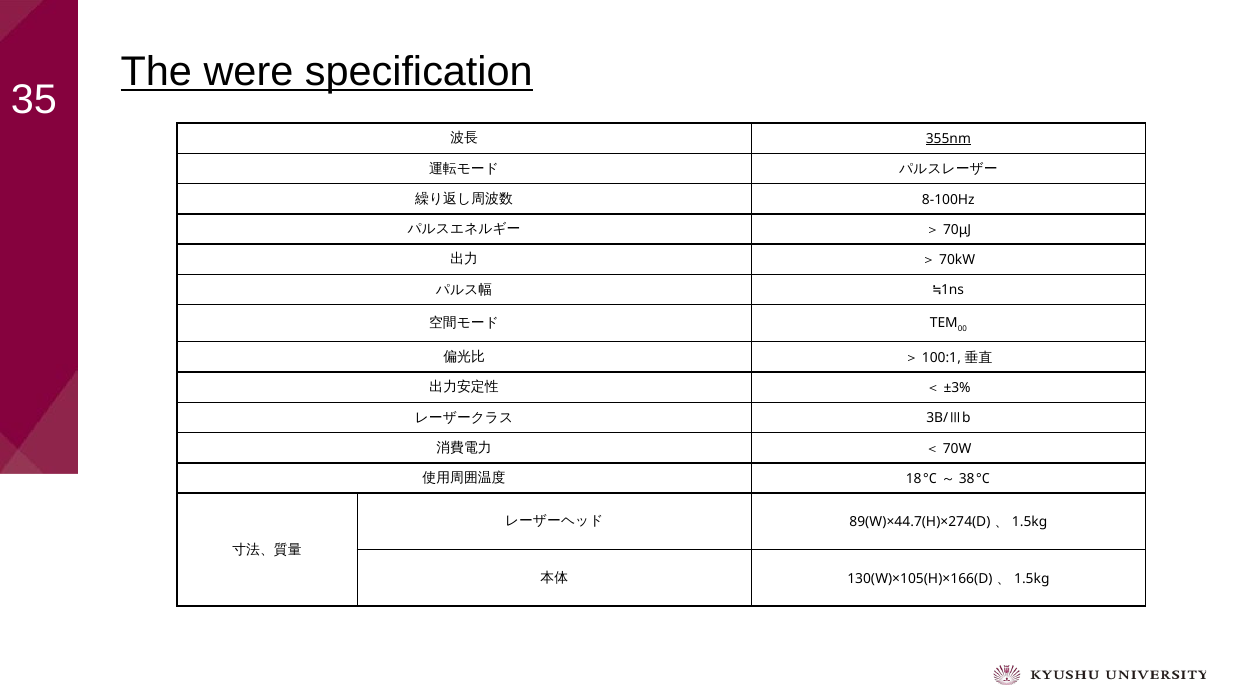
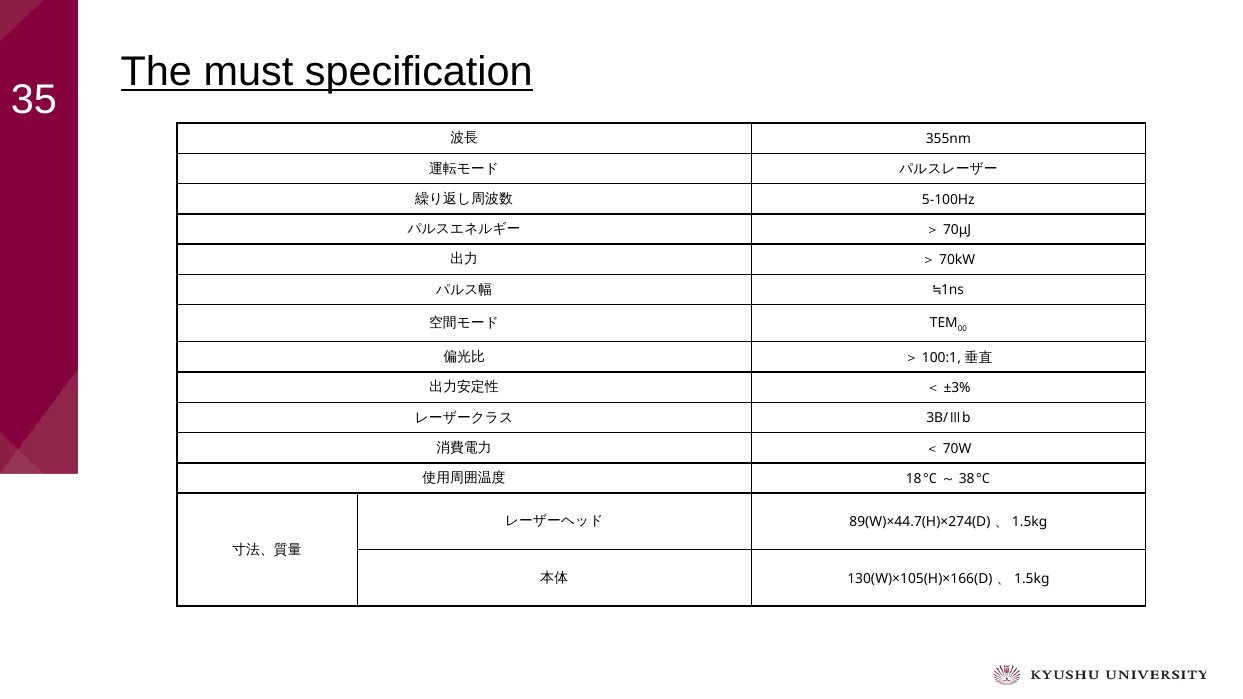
were: were -> must (248, 72)
355nm underline: present -> none (948, 139)
8-100Hz: 8-100Hz -> 5-100Hz (948, 200)
